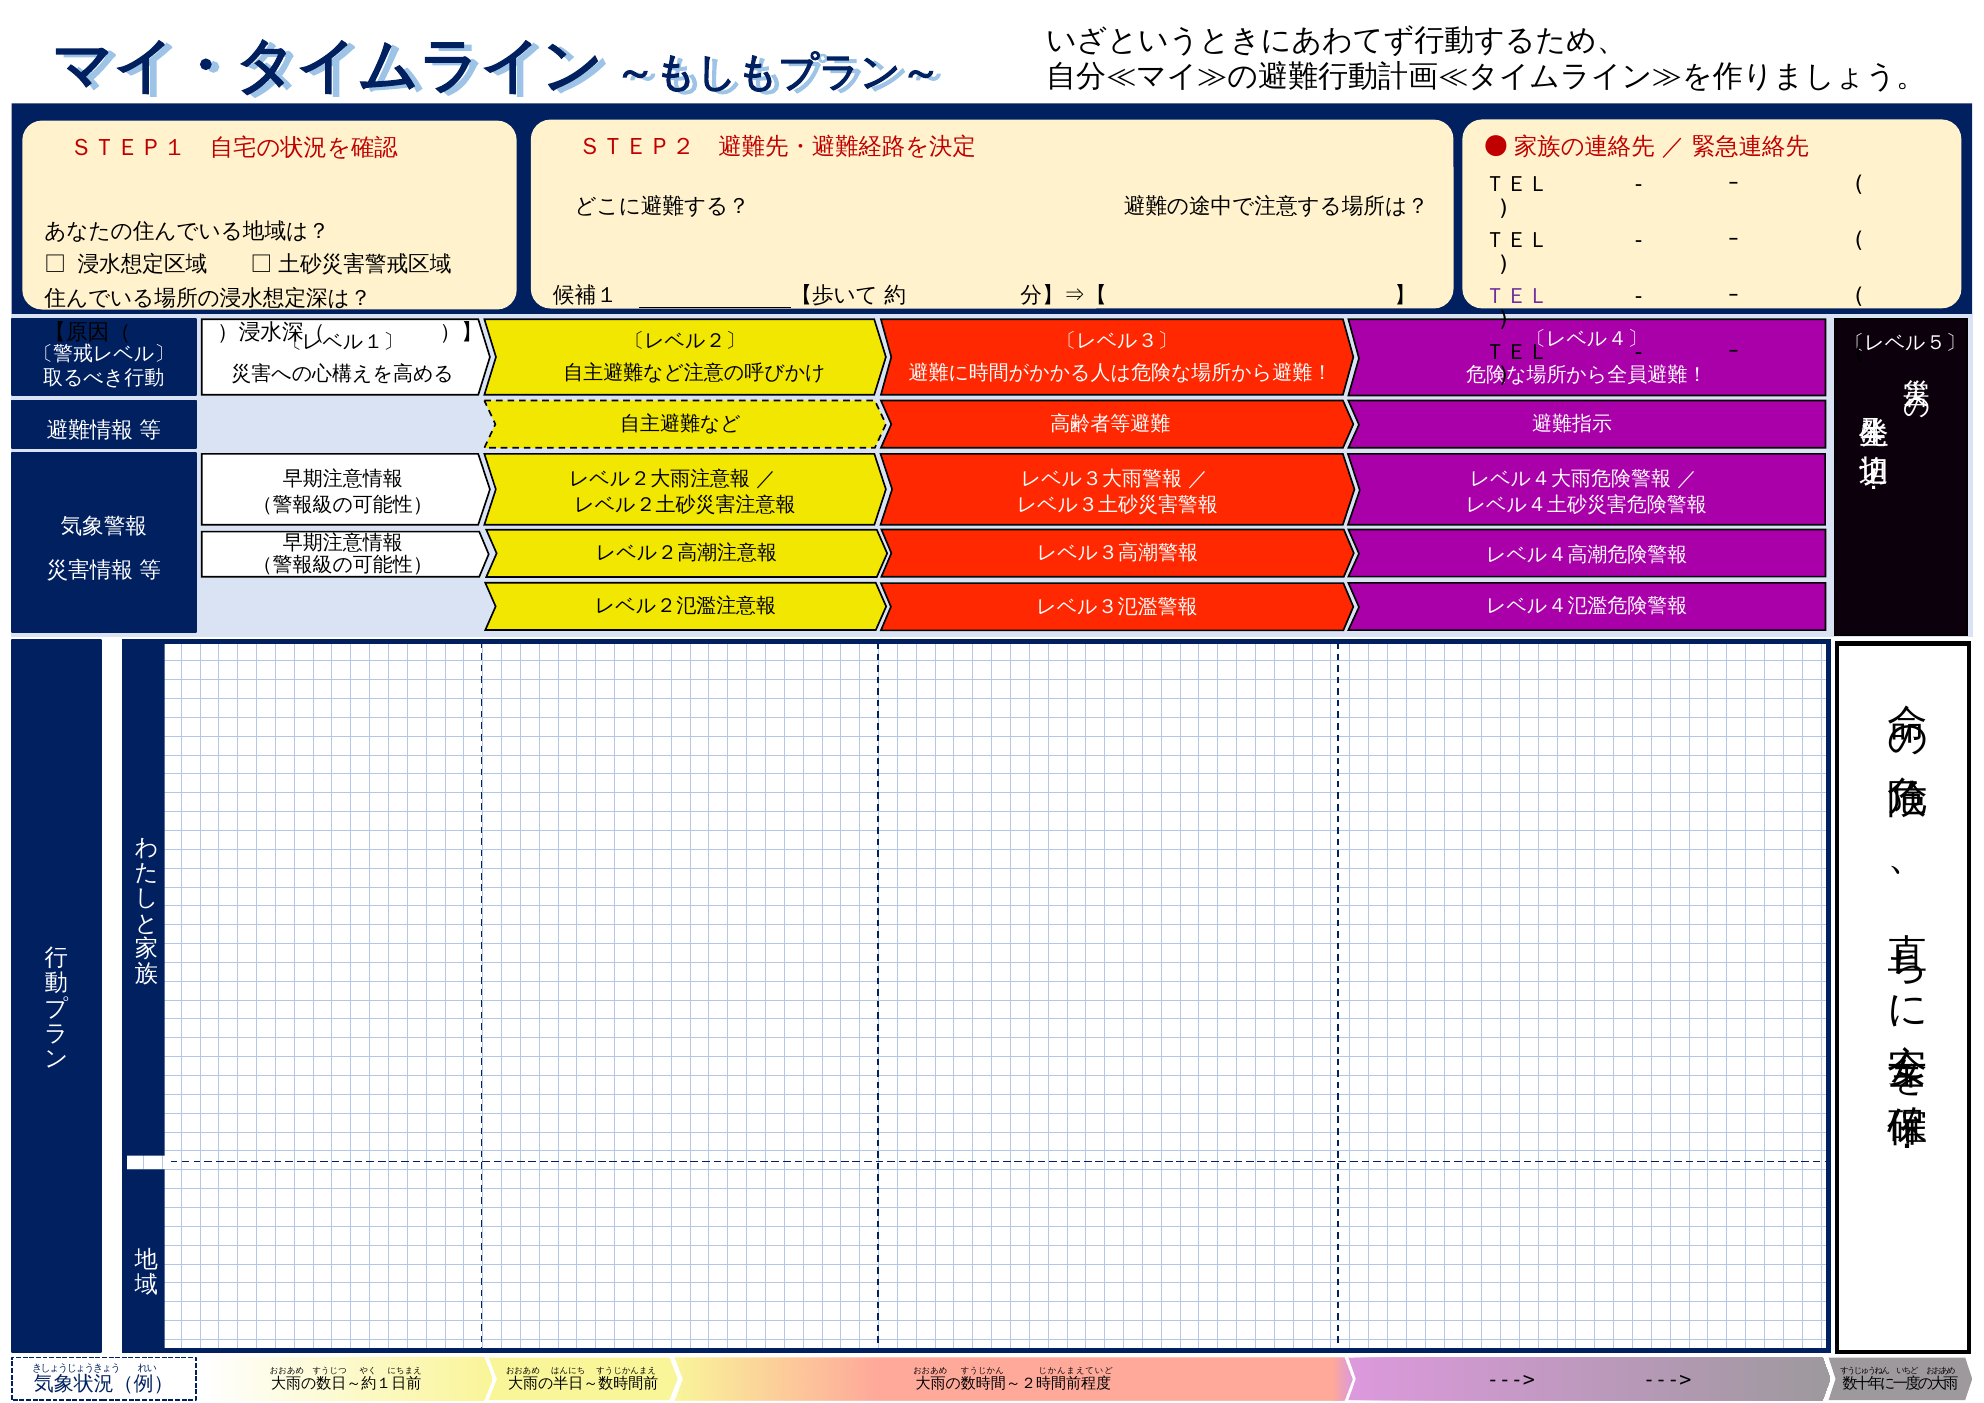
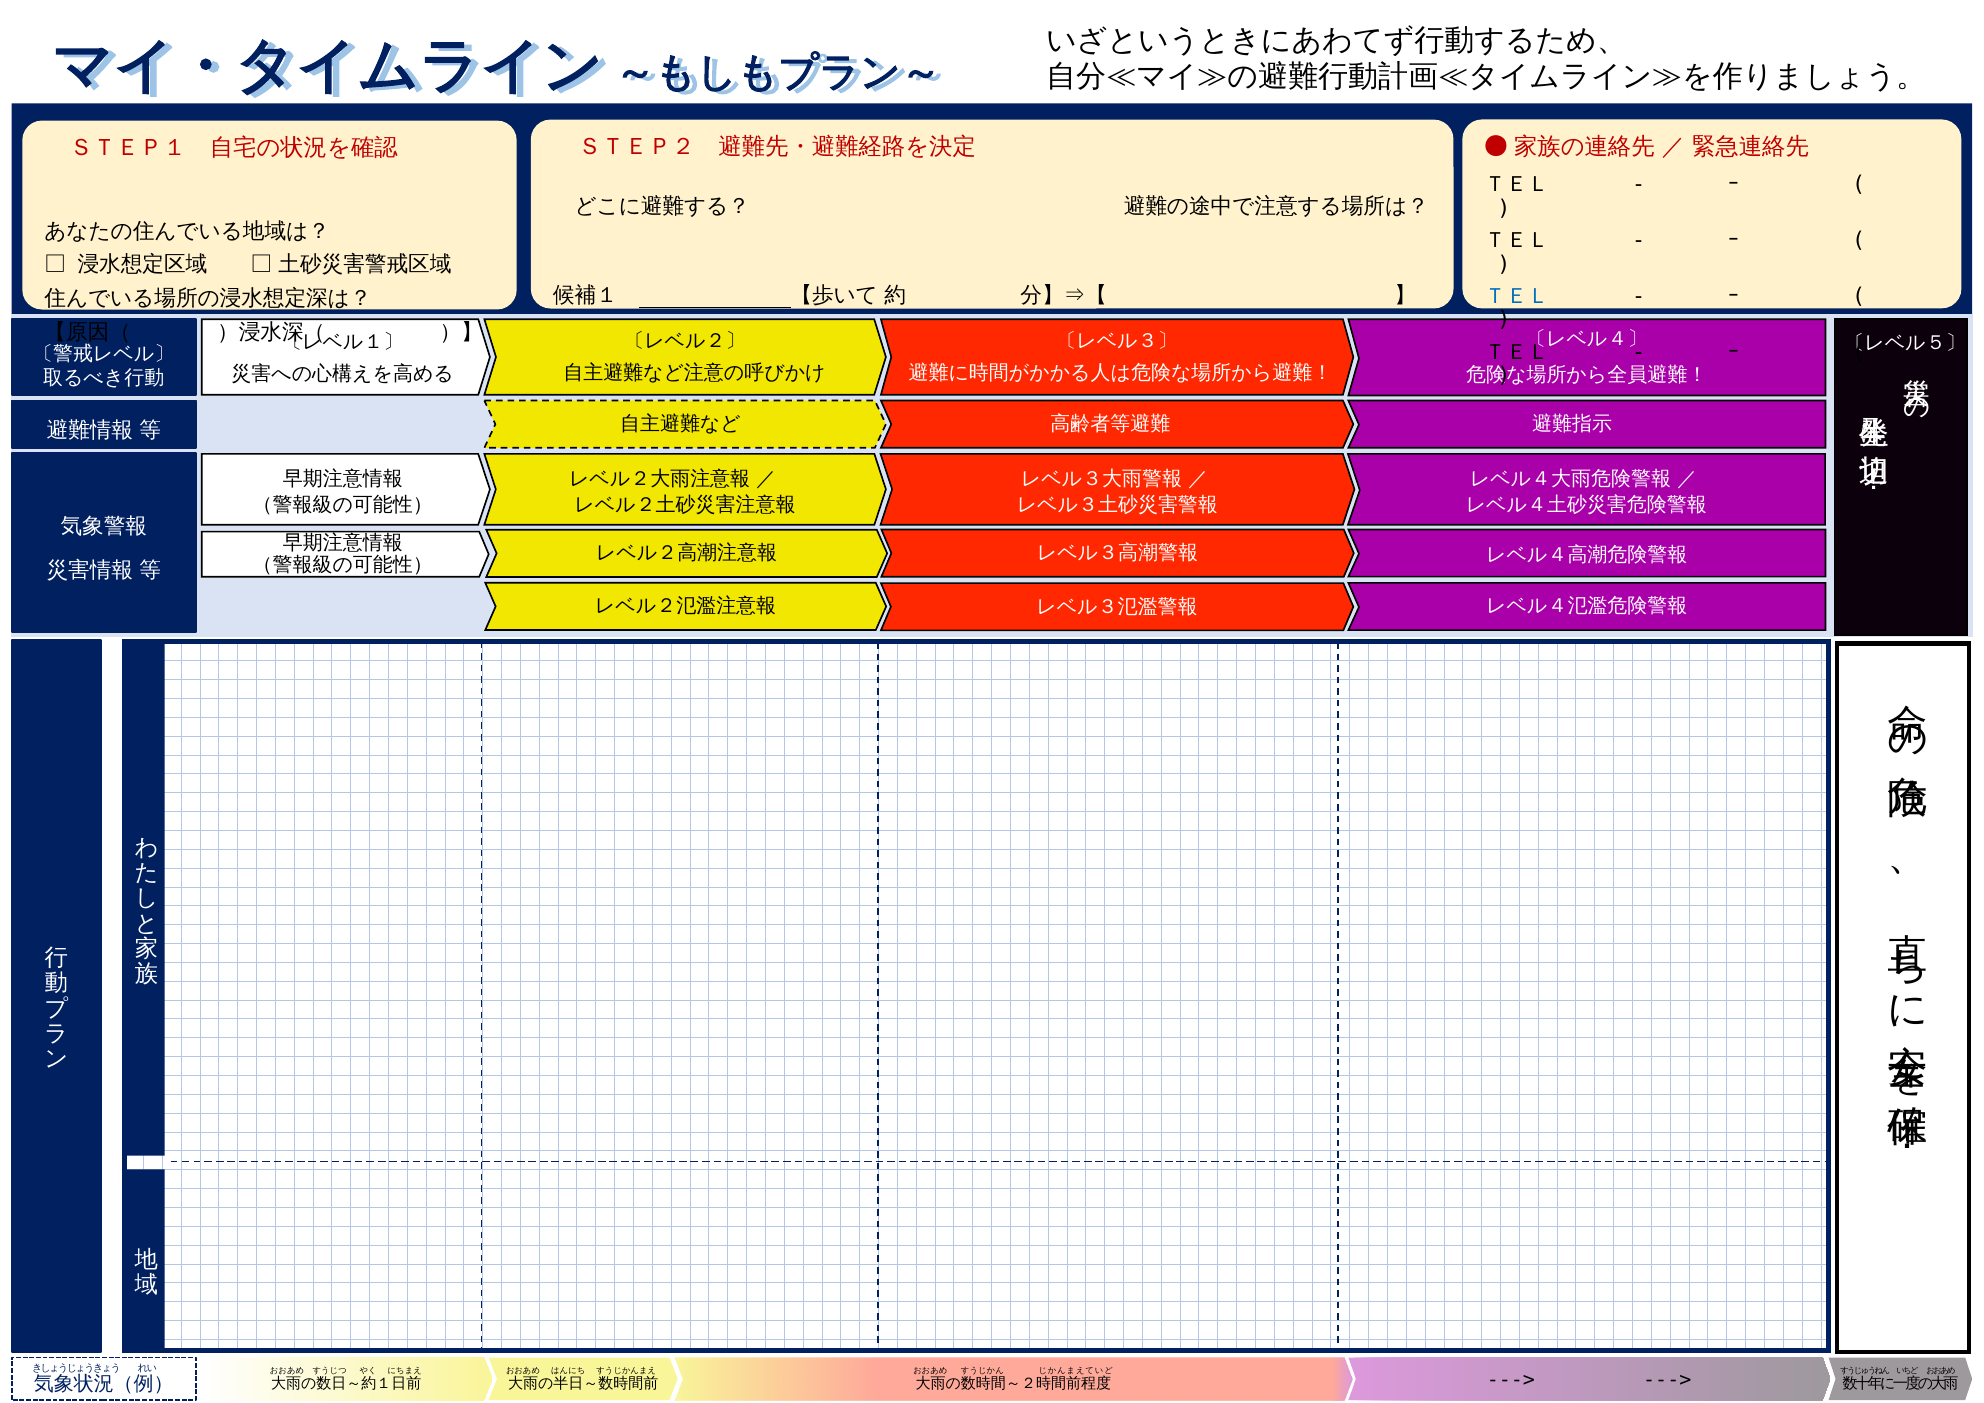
ＴＥＬ colour: purple -> blue (1517, 296)
